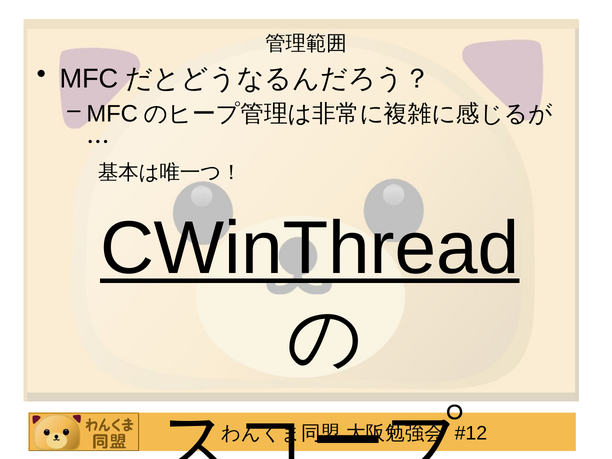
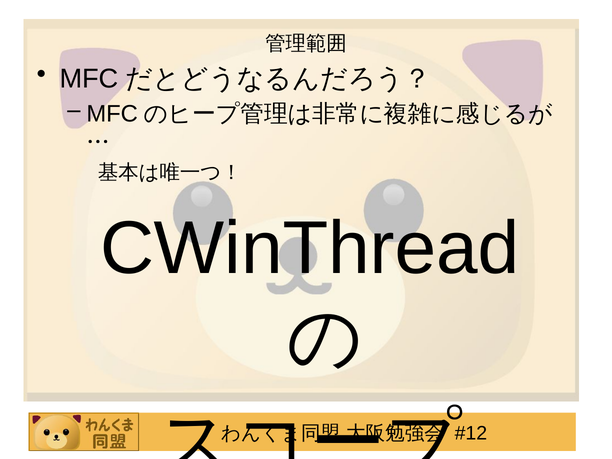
CWinThread underline: present -> none (310, 249)
